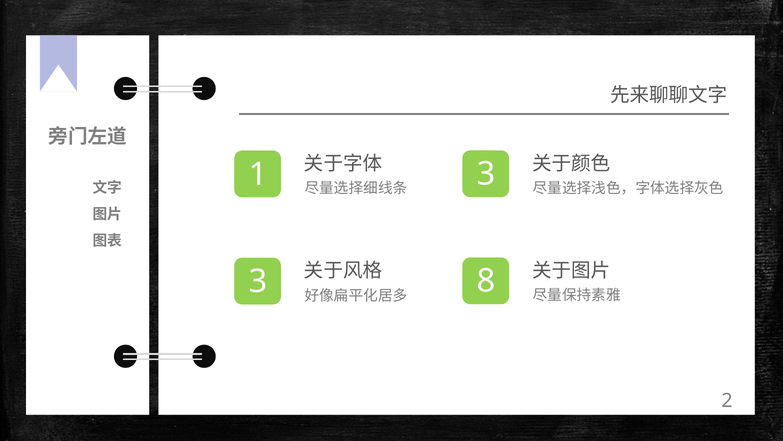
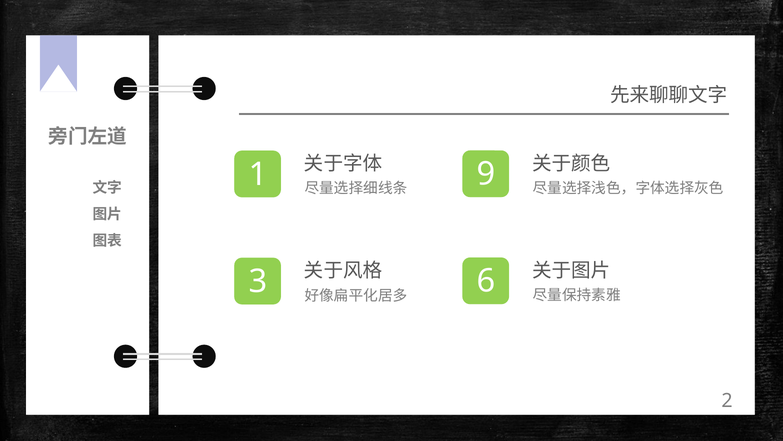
3: 3 -> 9 (486, 174)
8: 8 -> 6 (486, 281)
